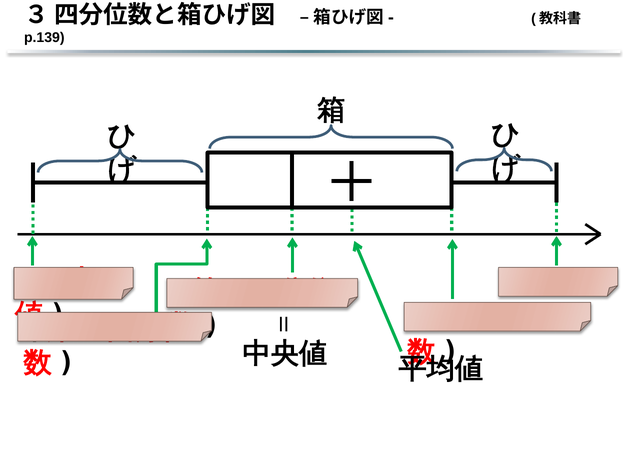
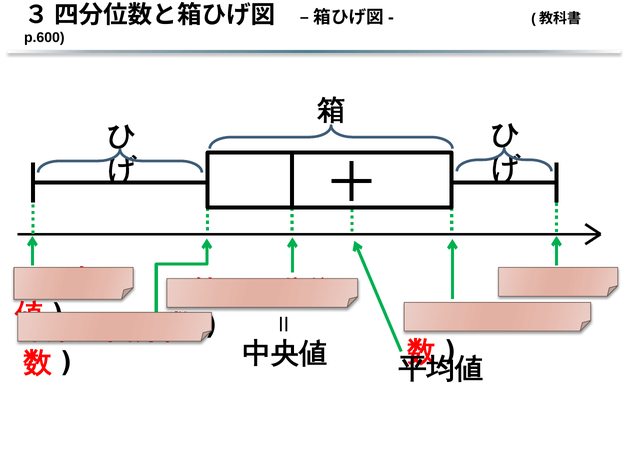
p.139: p.139 -> p.600 (44, 37)
